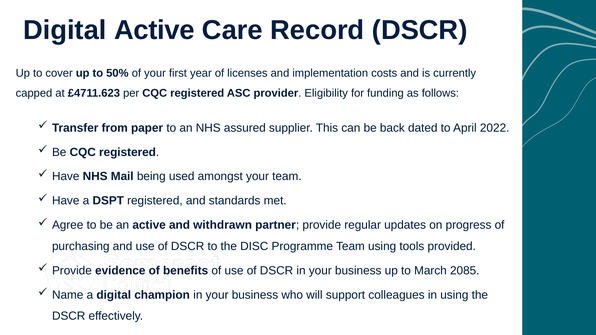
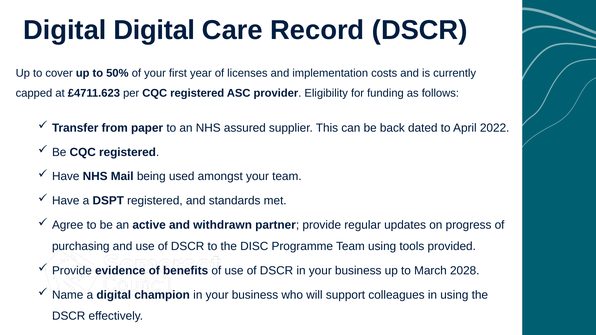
Digital Active: Active -> Digital (154, 30)
2085: 2085 -> 2028 (465, 271)
